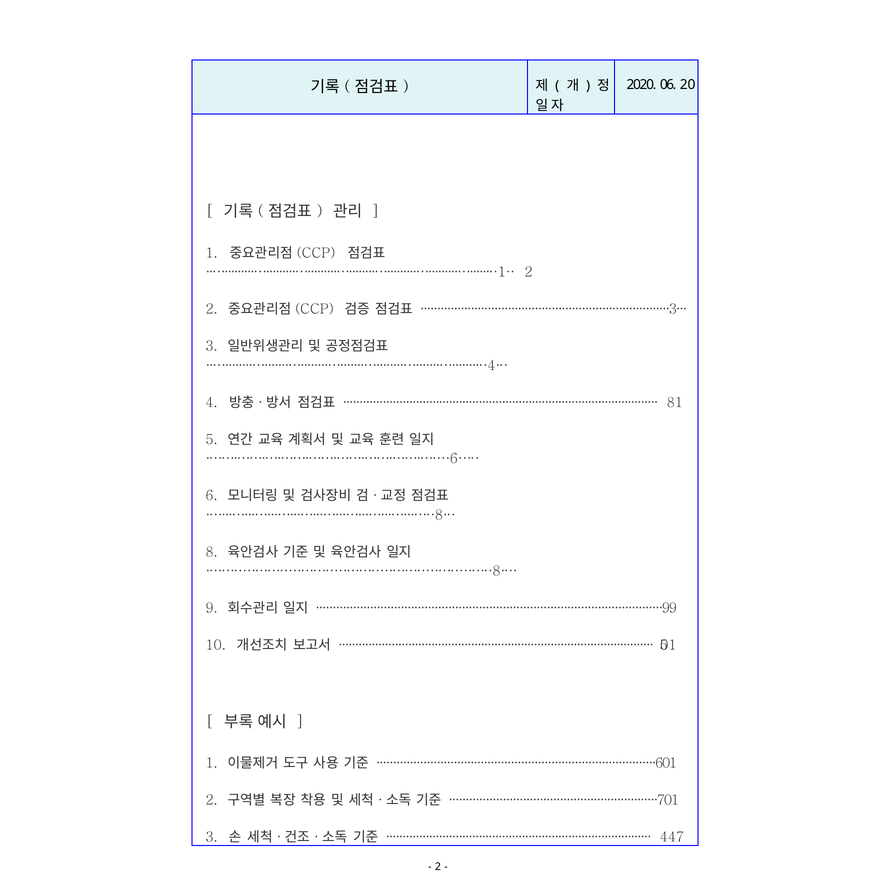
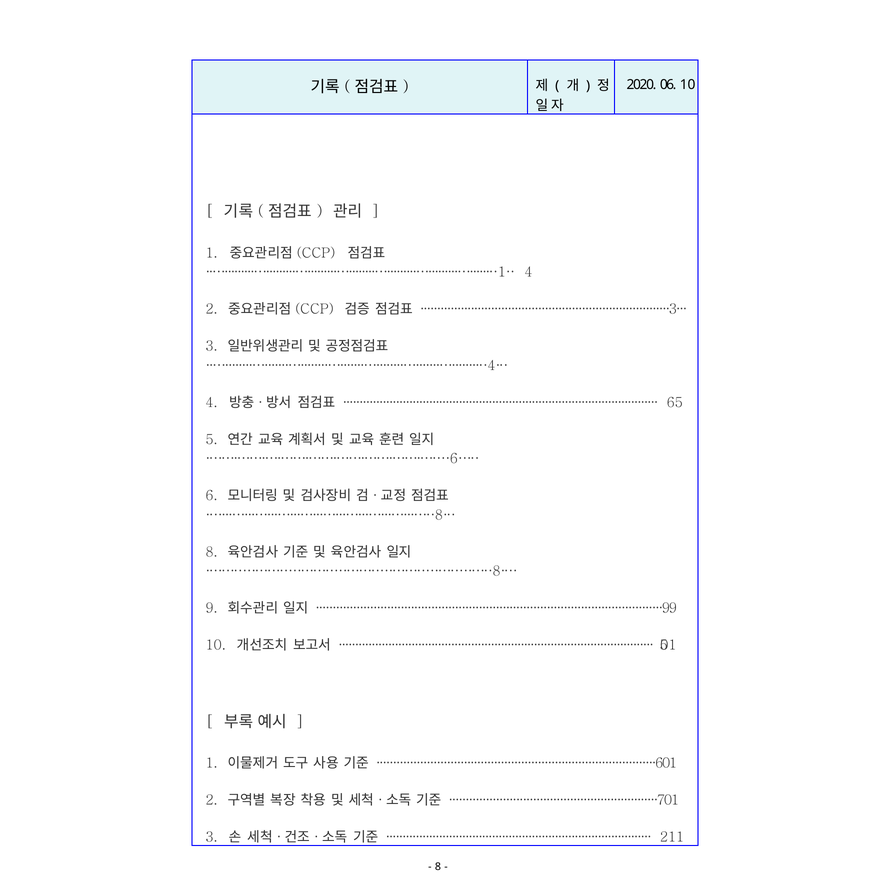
06 20: 20 -> 10 (688, 84)
····················································································1·· 2: 2 -> 4 (529, 272)
81: 81 -> 65 (675, 402)
447: 447 -> 211 (672, 837)
2: 2 -> 8 (438, 867)
